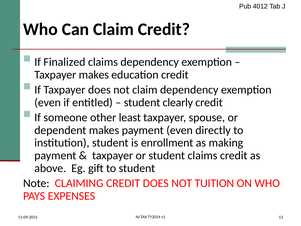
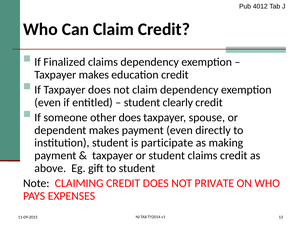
other least: least -> does (130, 117)
enrollment: enrollment -> participate (167, 143)
TUITION: TUITION -> PRIVATE (214, 183)
